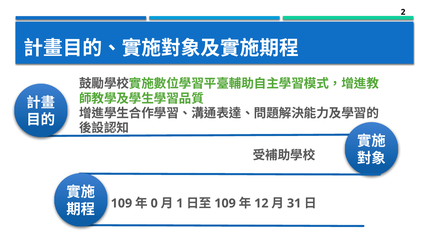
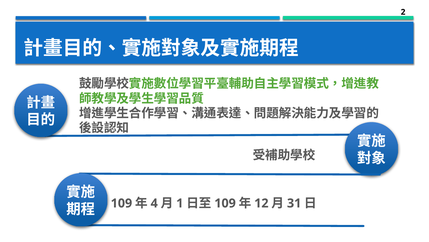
0: 0 -> 4 (154, 203)
